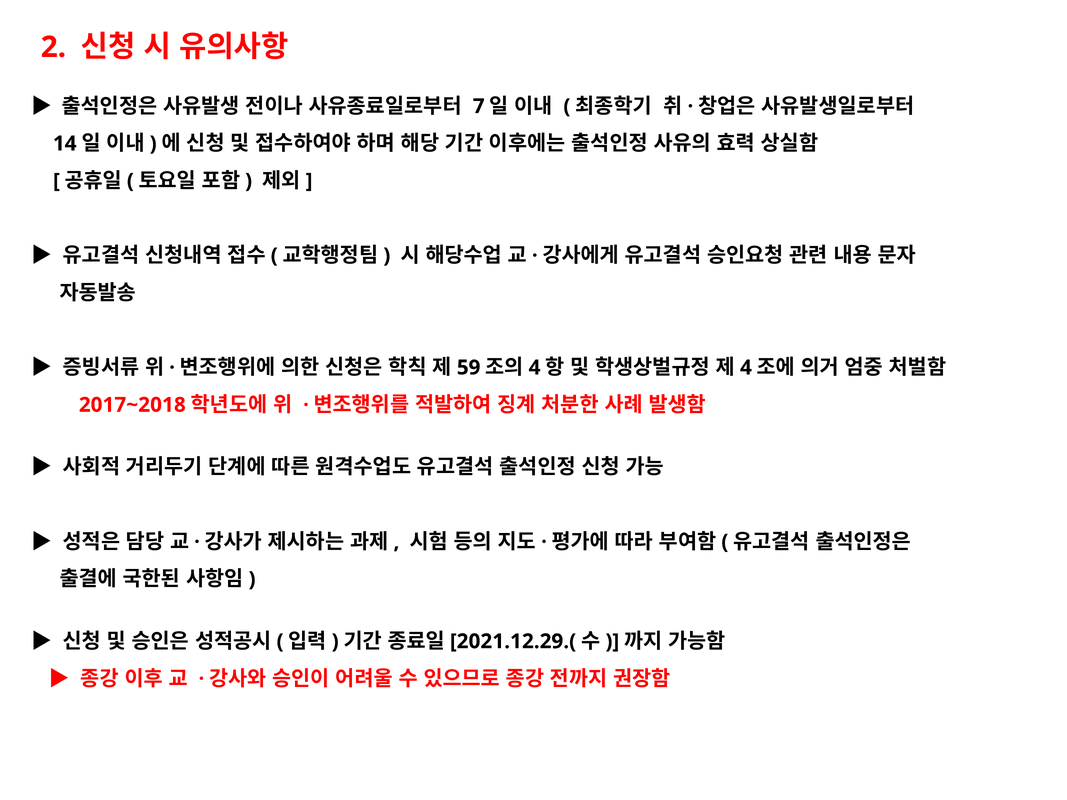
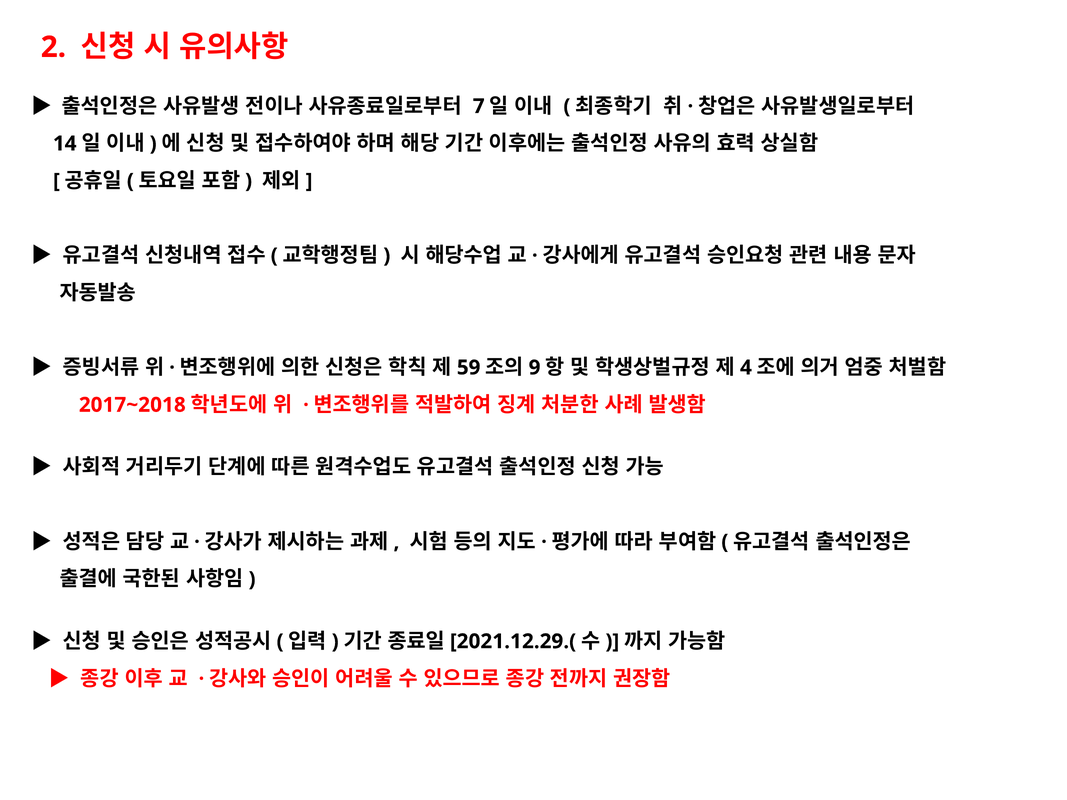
4: 4 -> 9 (535, 368)
